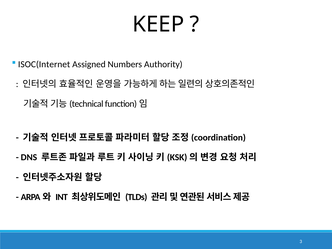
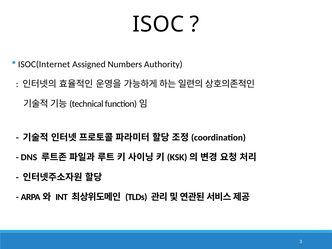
KEEP: KEEP -> ISOC (158, 24)
